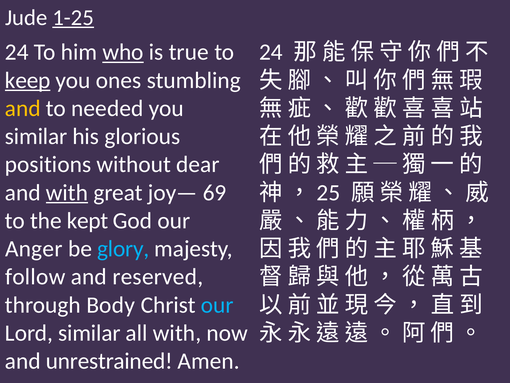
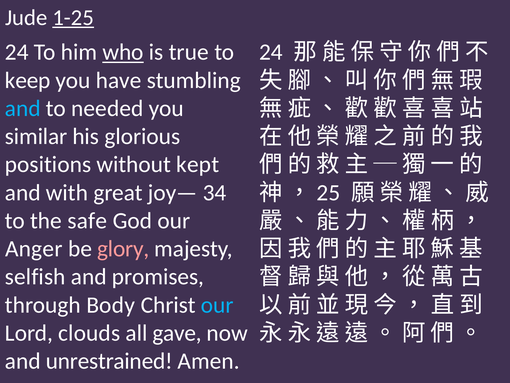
keep underline: present -> none (28, 80)
ones: ones -> have (119, 80)
and colour: yellow -> light blue (23, 108)
dear: dear -> kept (198, 164)
with underline: present -> none (67, 192)
69: 69 -> 34 (215, 192)
kept: kept -> safe (87, 220)
glory colour: light blue -> pink (123, 248)
follow: follow -> selfish (35, 277)
reserved: reserved -> promises (158, 277)
Lord similar: similar -> clouds (89, 333)
all with: with -> gave (177, 333)
